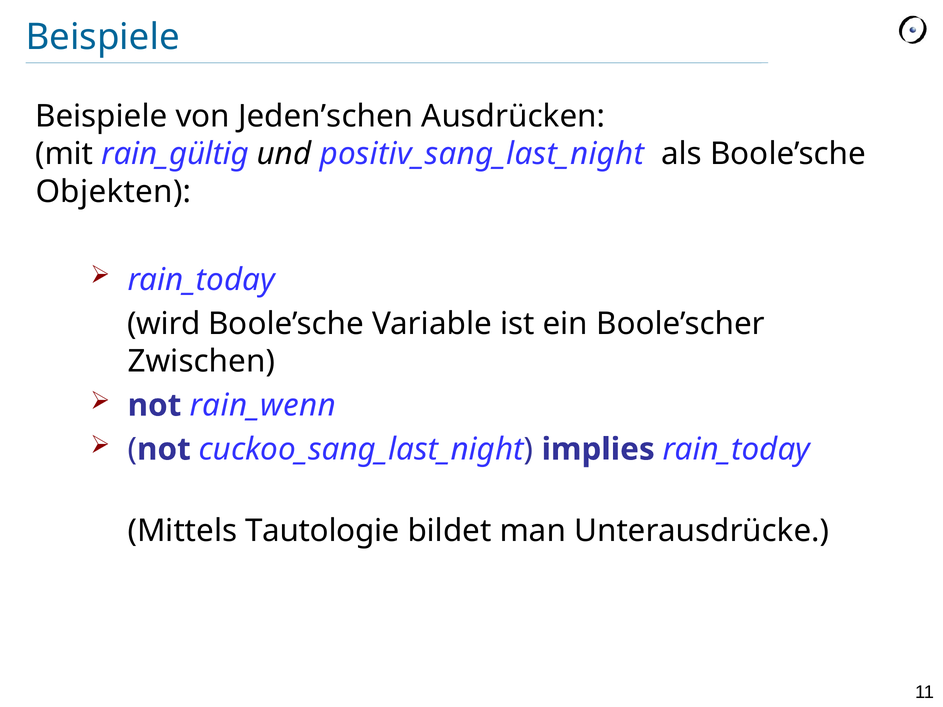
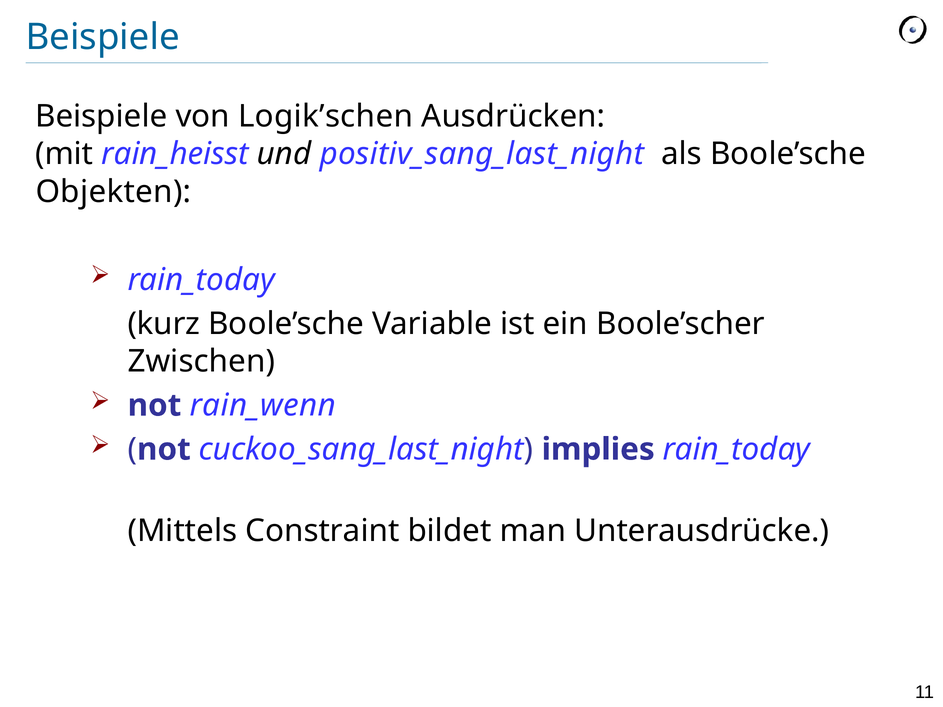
Jeden’schen: Jeden’schen -> Logik’schen (326, 116)
rain_gültig: rain_gültig -> rain_heisst (175, 154)
wird: wird -> kurz (164, 324)
Tautologie: Tautologie -> Constraint (322, 531)
